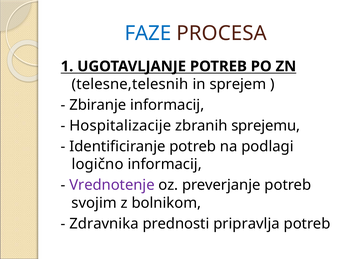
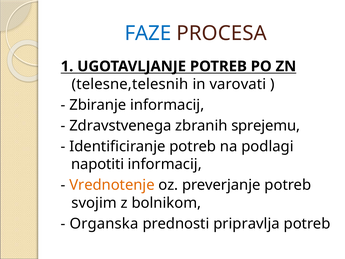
sprejem: sprejem -> varovati (238, 84)
Hospitalizacije: Hospitalizacije -> Zdravstvenega (120, 126)
logično: logično -> napotiti (98, 164)
Vrednotenje colour: purple -> orange (112, 185)
Zdravnika: Zdravnika -> Organska (104, 223)
